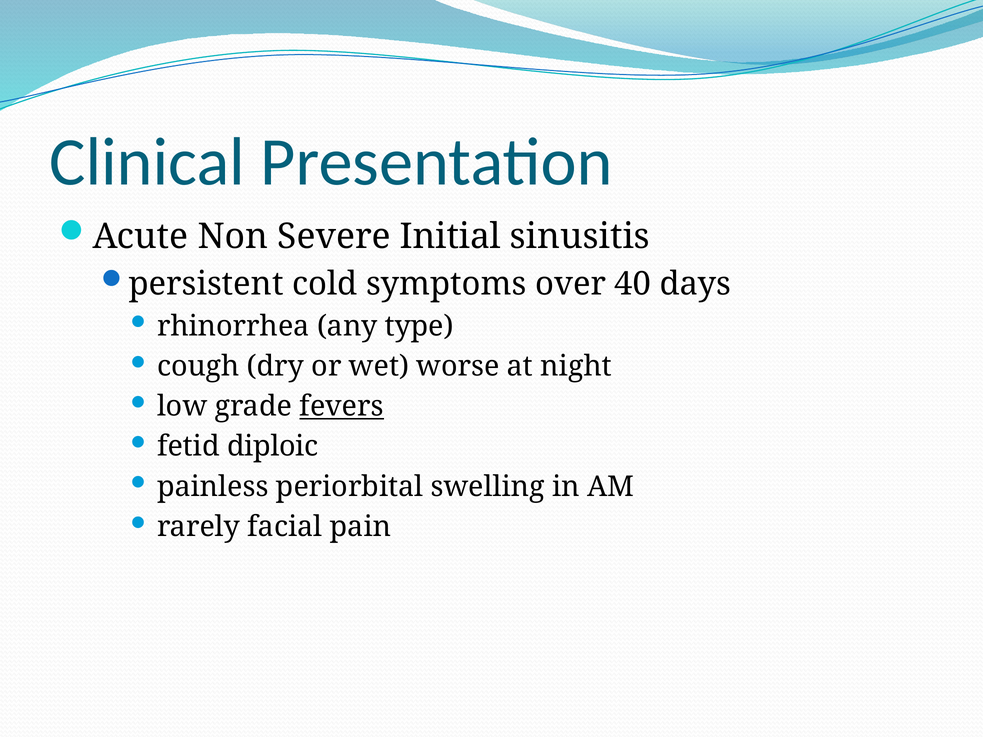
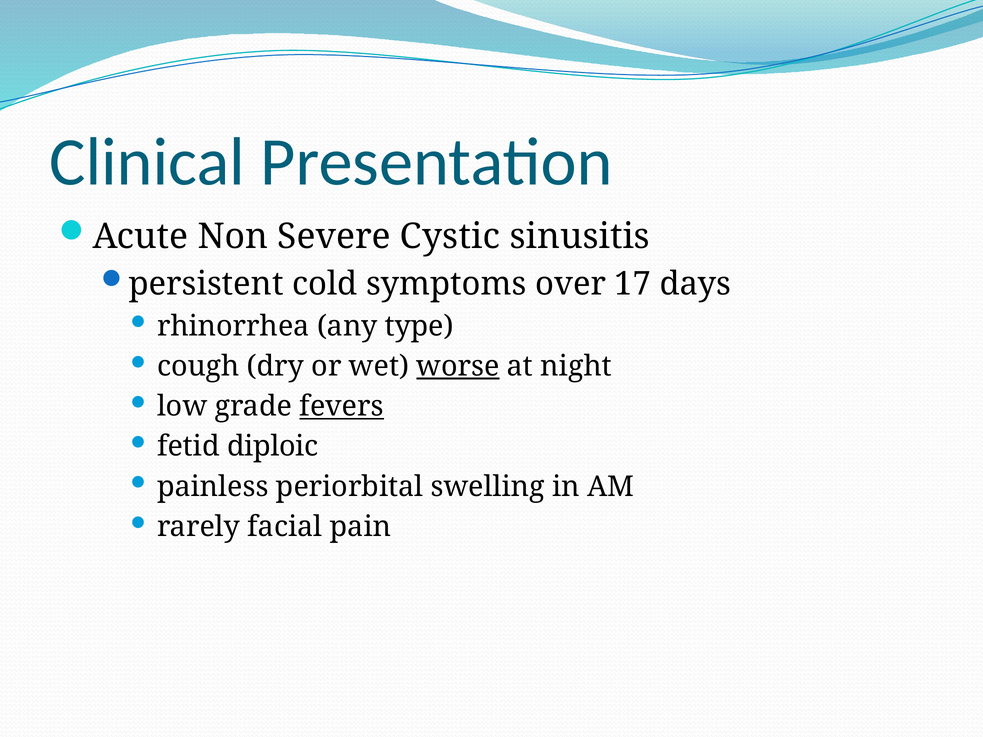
Initial: Initial -> Cystic (450, 237)
40: 40 -> 17 (633, 284)
worse underline: none -> present (458, 366)
